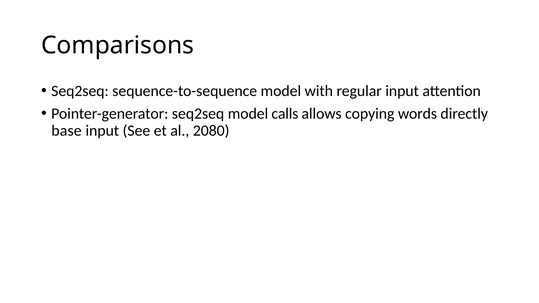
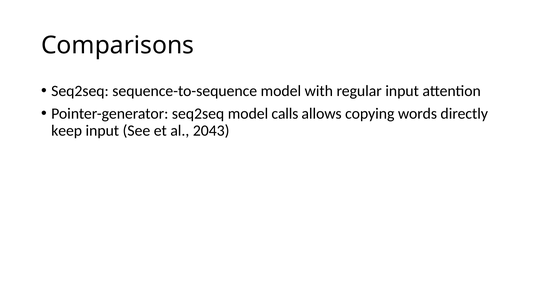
base: base -> keep (67, 131)
2080: 2080 -> 2043 (211, 131)
